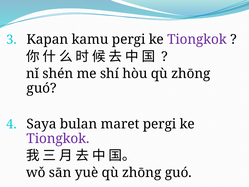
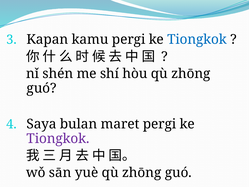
Tiongkok colour: purple -> blue (197, 39)
